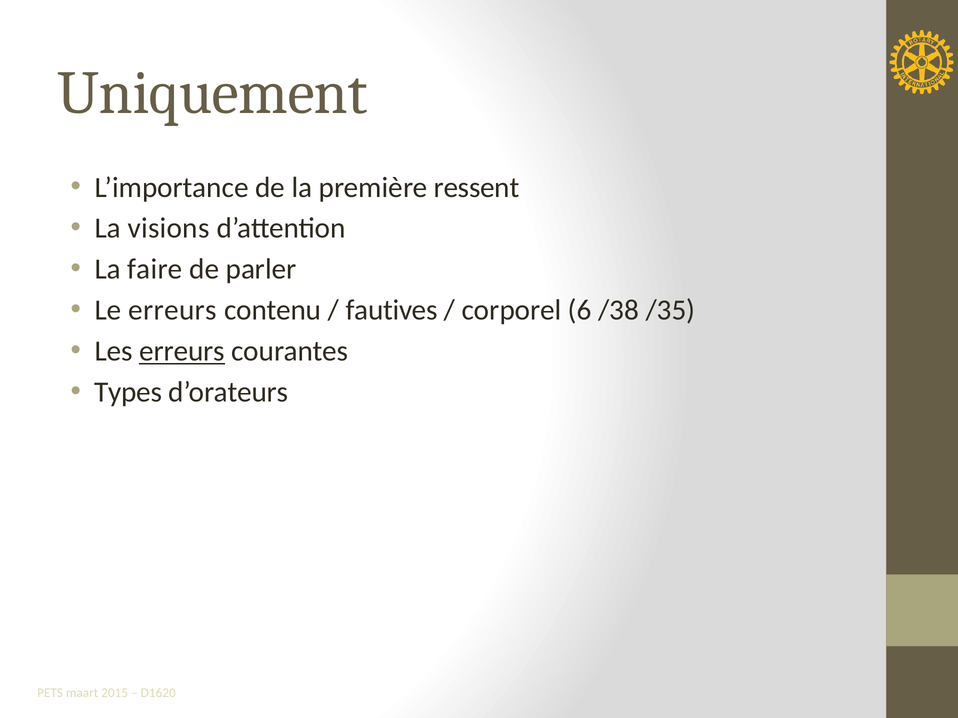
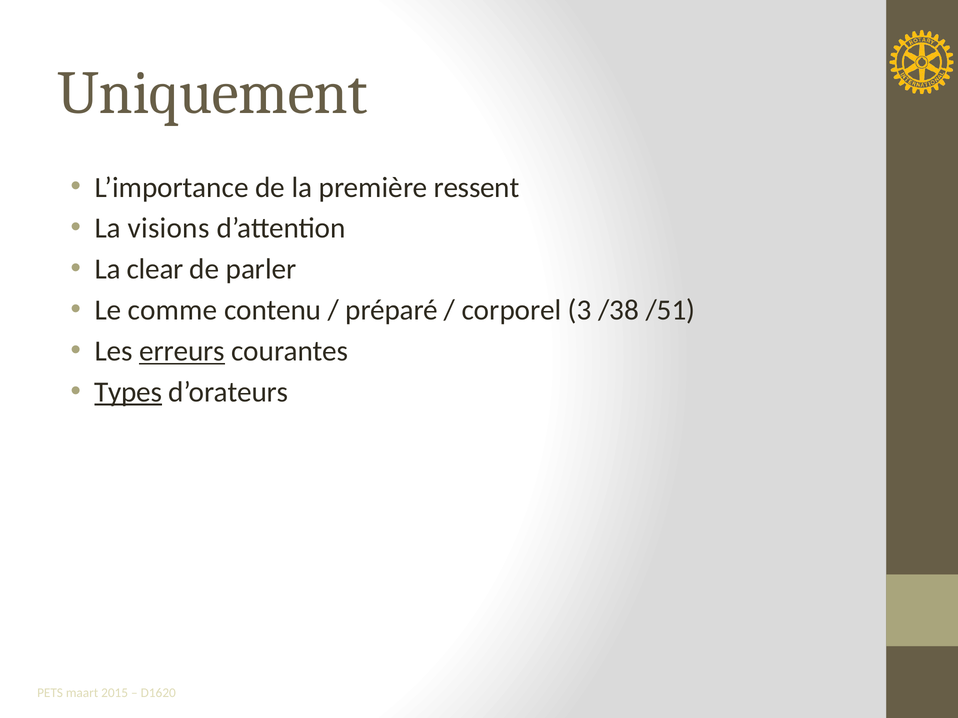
faire: faire -> clear (155, 269)
Le erreurs: erreurs -> comme (173, 310)
fautives: fautives -> préparé (392, 310)
6: 6 -> 3 (580, 310)
/35: /35 -> /51 (670, 310)
Types underline: none -> present (128, 392)
